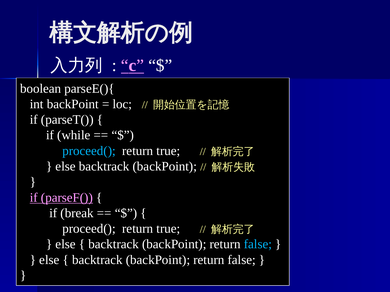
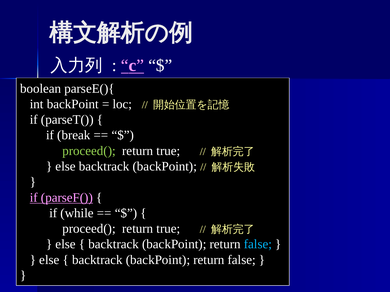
while: while -> break (74, 135)
proceed( colour: light blue -> light green (89, 151)
break: break -> while (77, 213)
